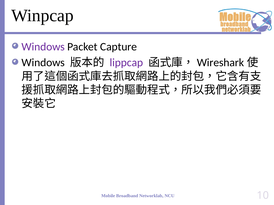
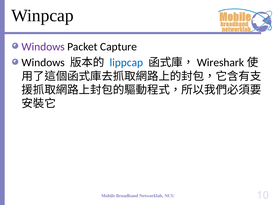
lippcap colour: purple -> blue (126, 63)
